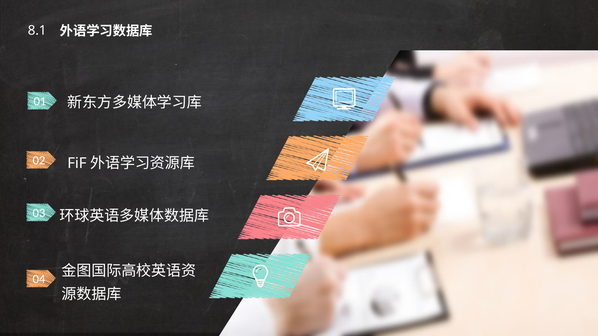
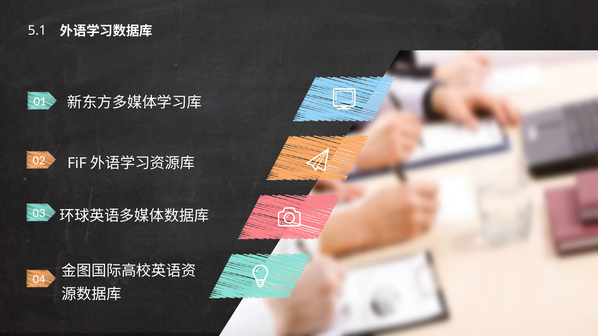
8.1: 8.1 -> 5.1 (37, 30)
